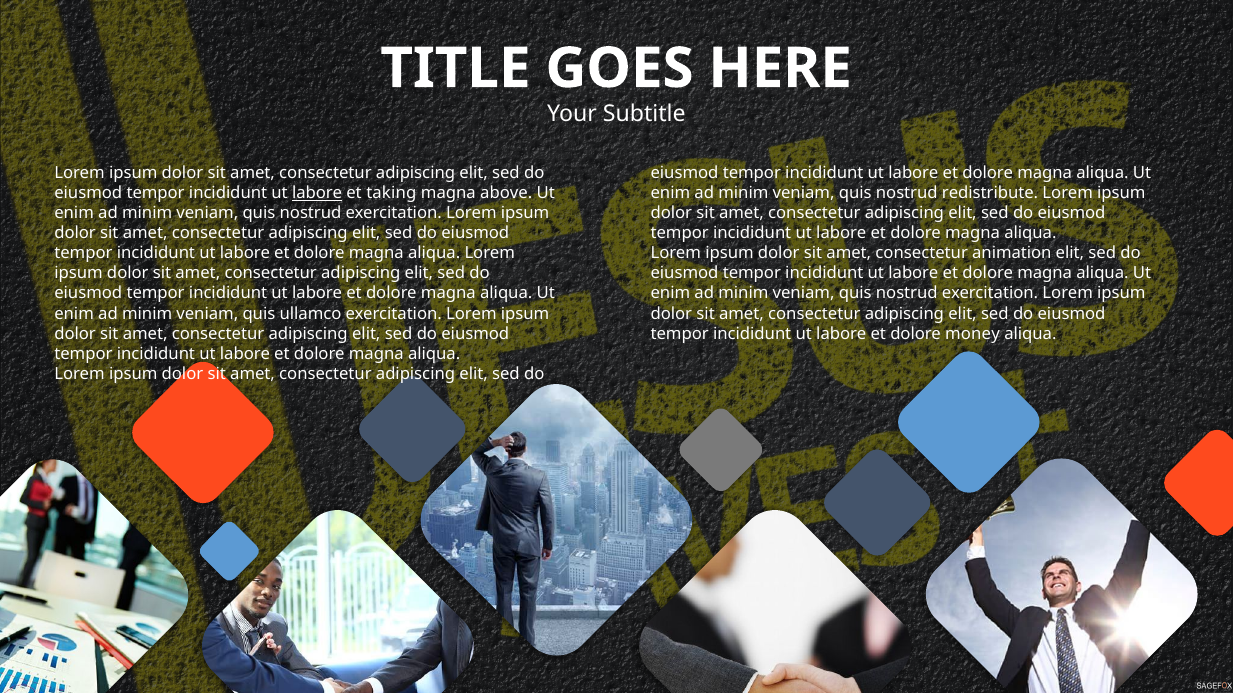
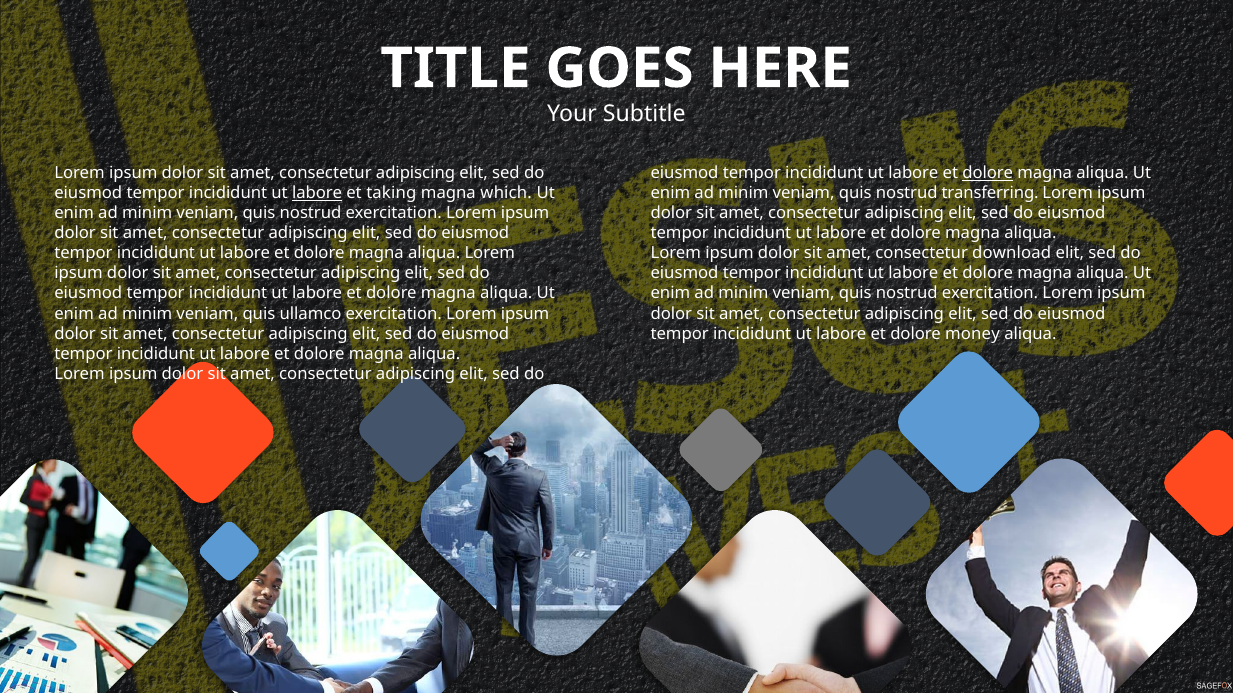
dolore underline: none -> present (988, 173)
above: above -> which (506, 193)
redistribute: redistribute -> transferring (990, 193)
animation: animation -> download (1012, 254)
